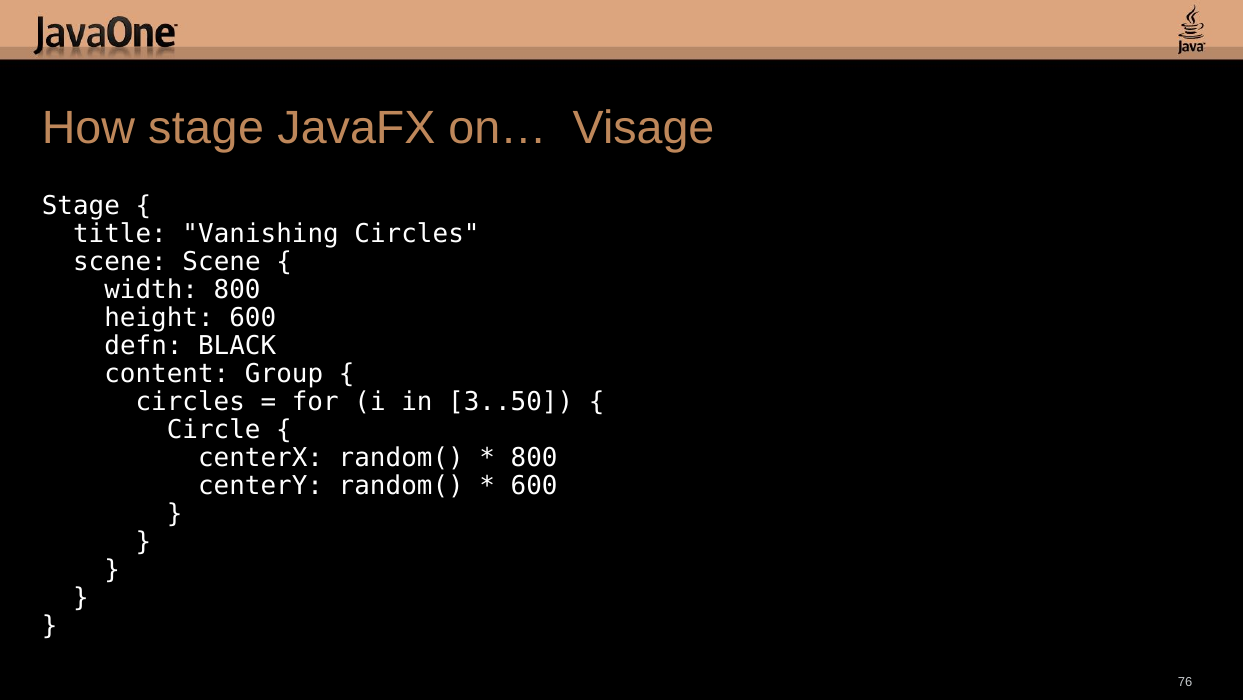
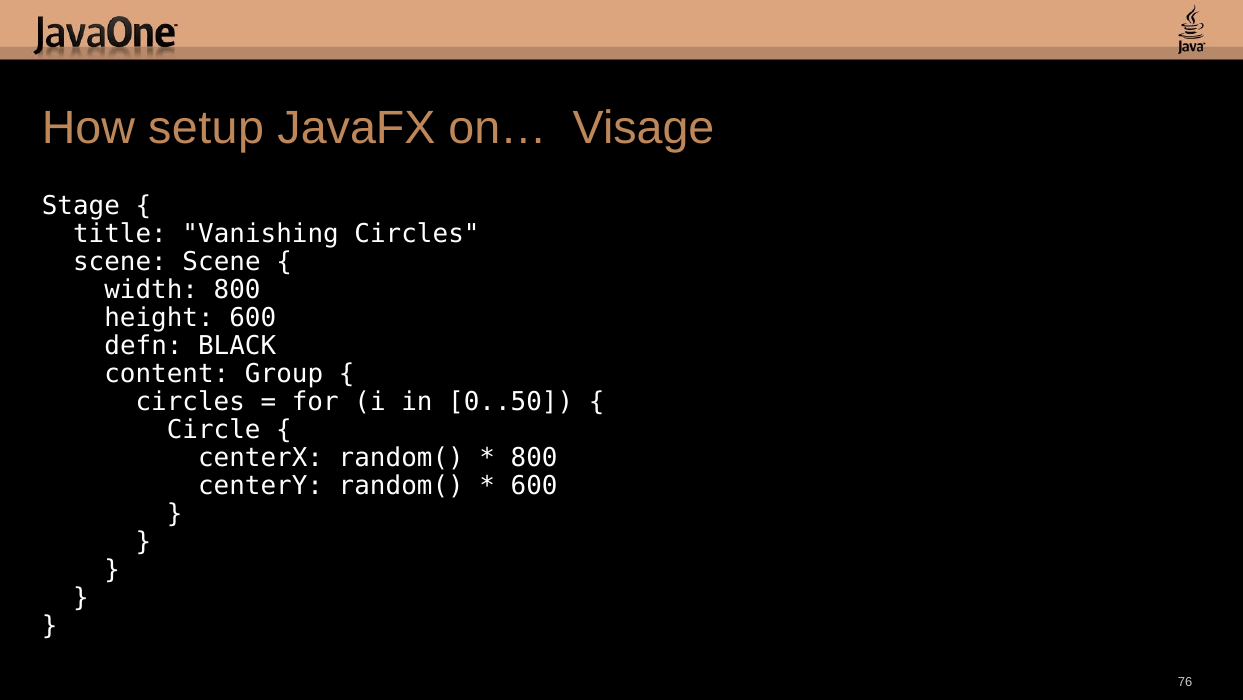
How stage: stage -> setup (206, 128)
3..50: 3..50 -> 0..50 (511, 401)
